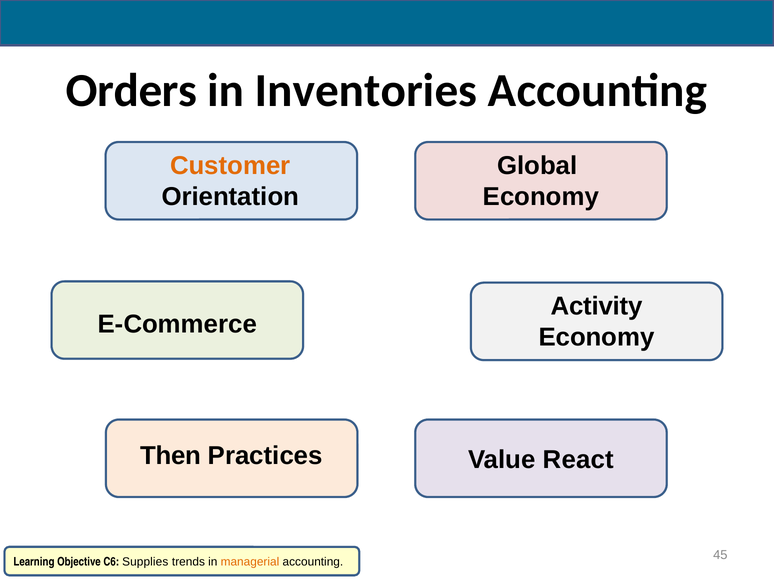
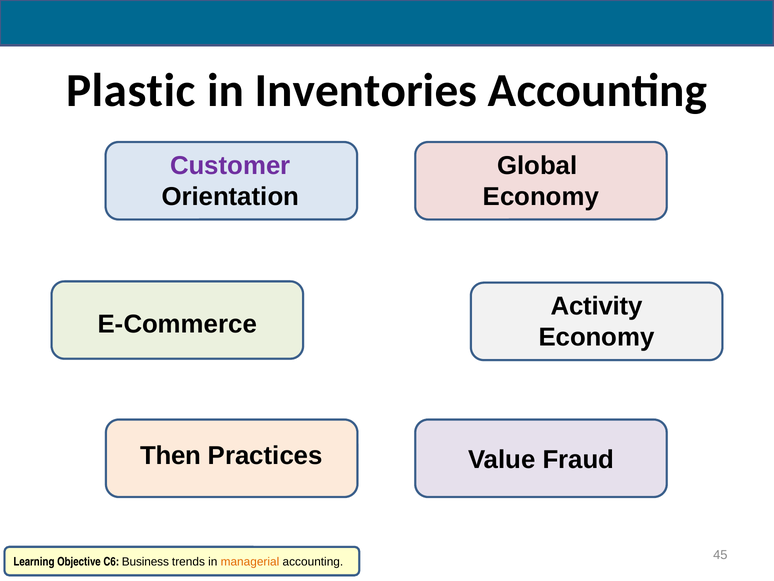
Orders: Orders -> Plastic (131, 90)
Customer colour: orange -> purple (230, 166)
React: React -> Fraud (578, 459)
Supplies: Supplies -> Business (145, 561)
